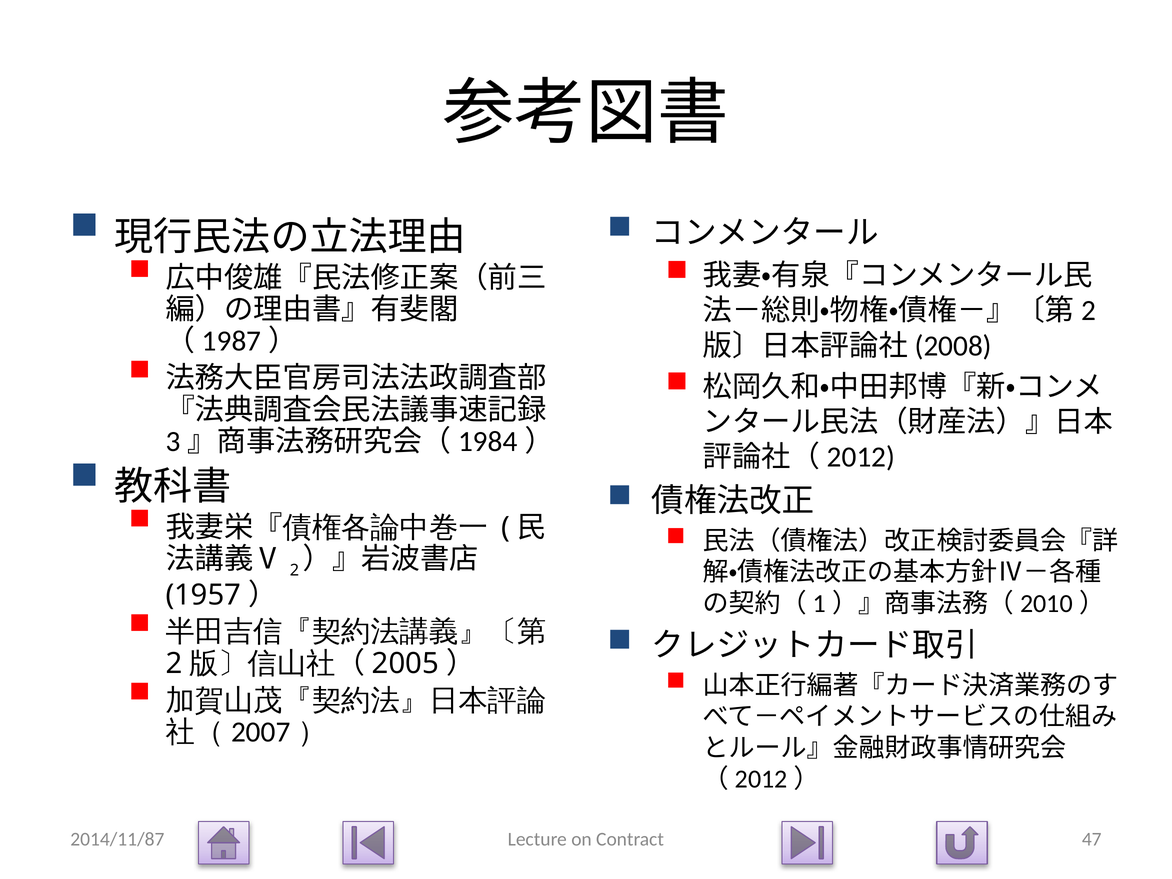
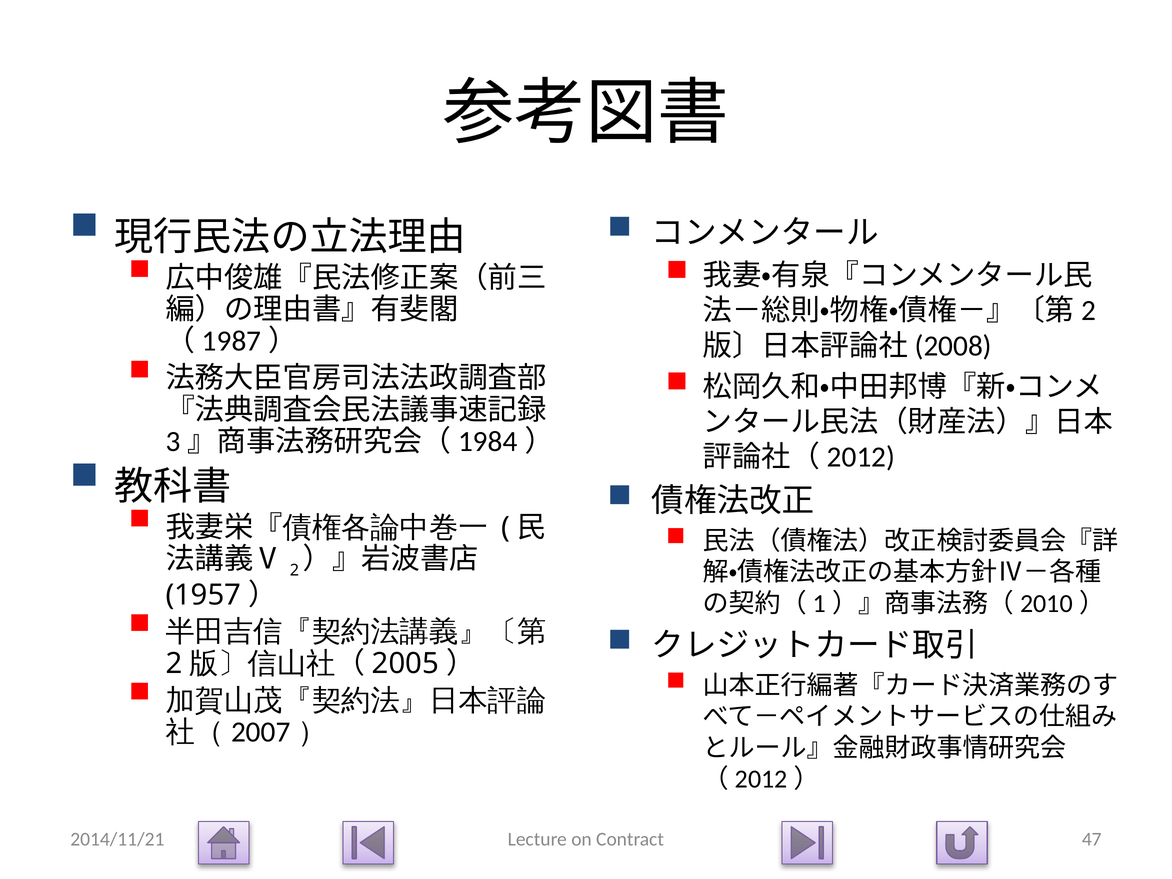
2014/11/87: 2014/11/87 -> 2014/11/21 (117, 839)
